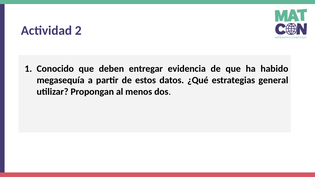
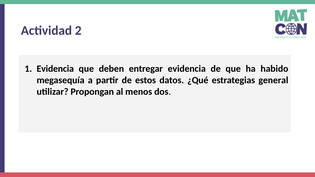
Conocido: Conocido -> Evidencia (55, 69)
